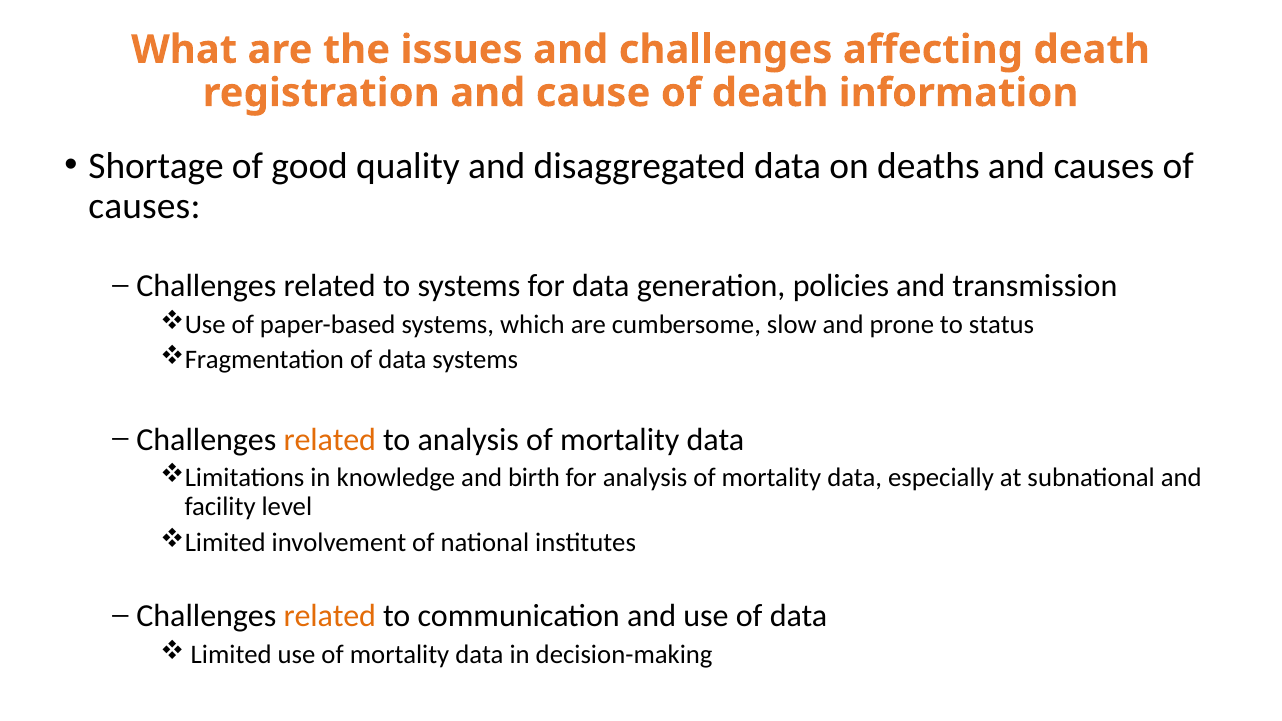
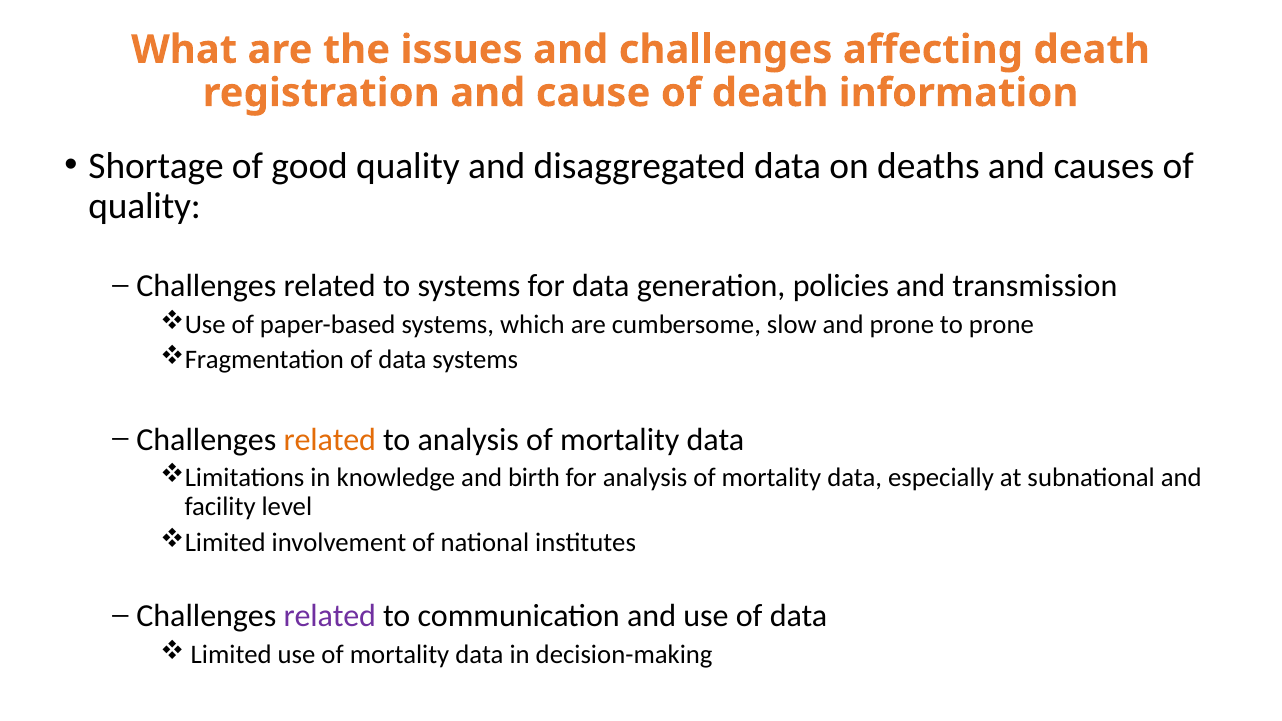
causes: causes -> quality (145, 206)
to status: status -> prone (1001, 325)
related colour: orange -> purple (330, 616)
